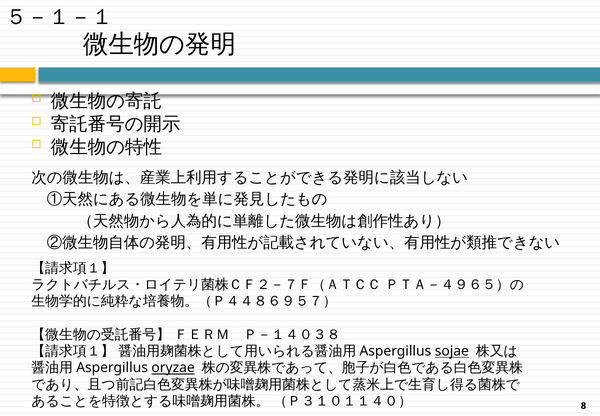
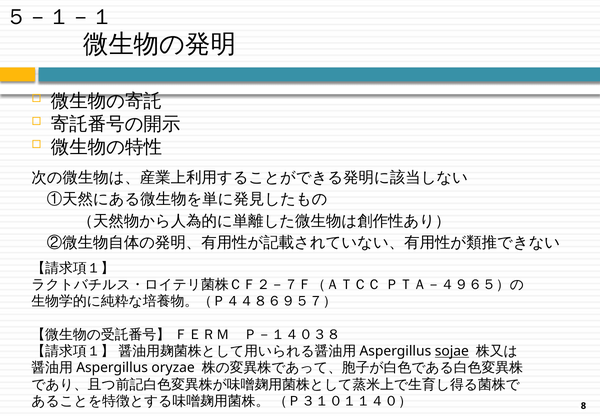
oryzae underline: present -> none (173, 367)
